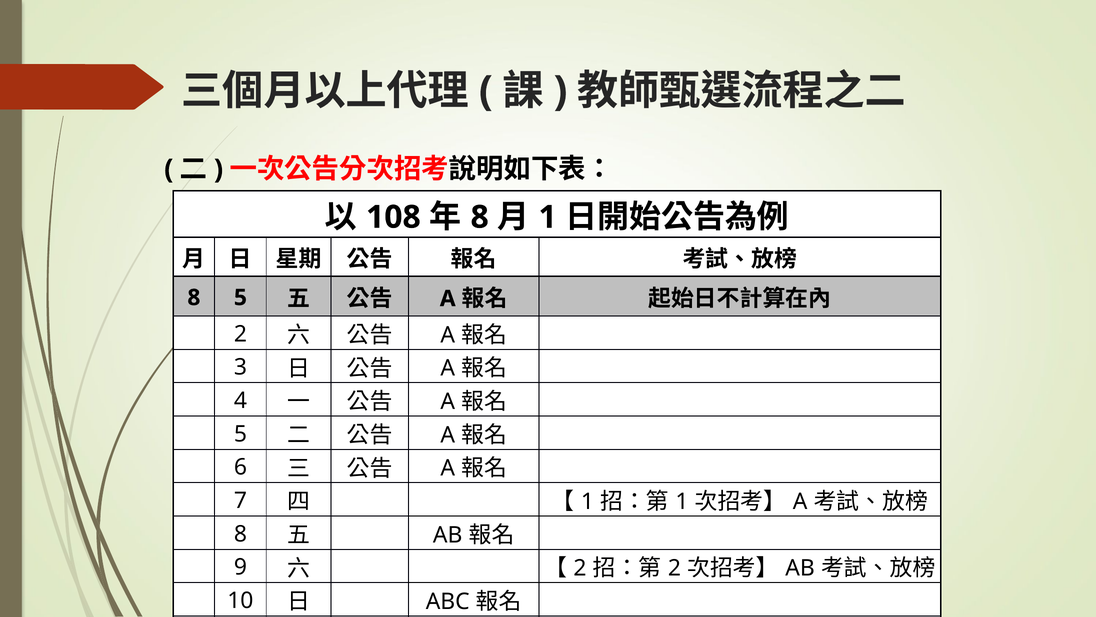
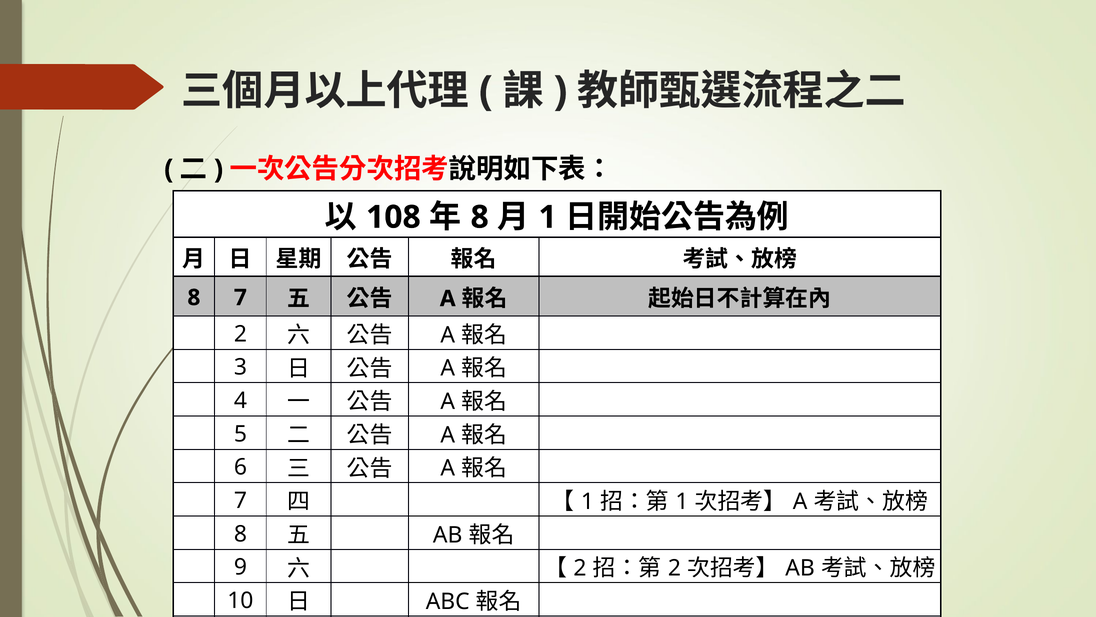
8 5: 5 -> 7 (240, 297)
